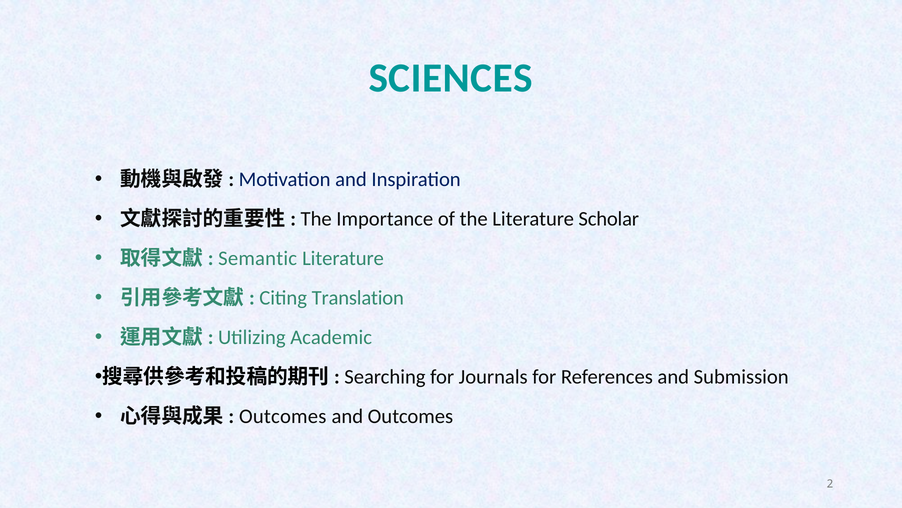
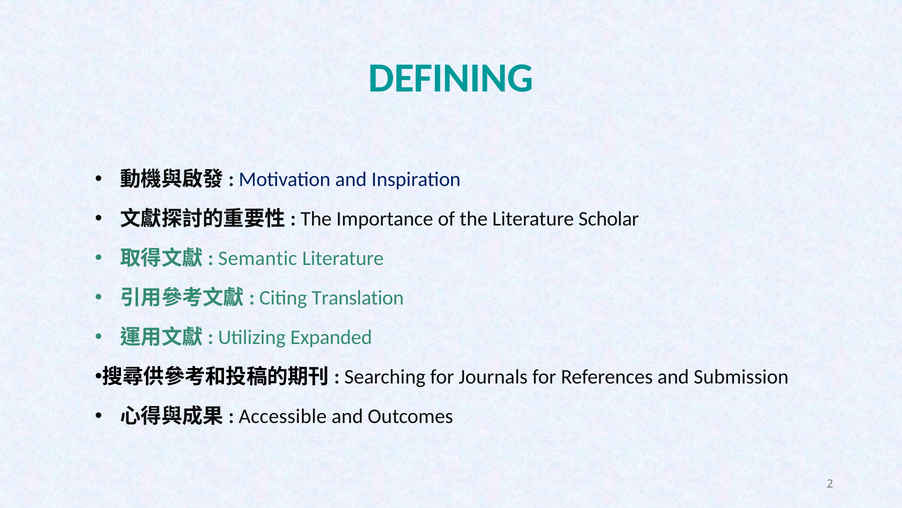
SCIENCES: SCIENCES -> DEFINING (451, 78)
Academic: Academic -> Expanded (331, 337)
Outcomes: Outcomes -> Accessible (283, 416)
